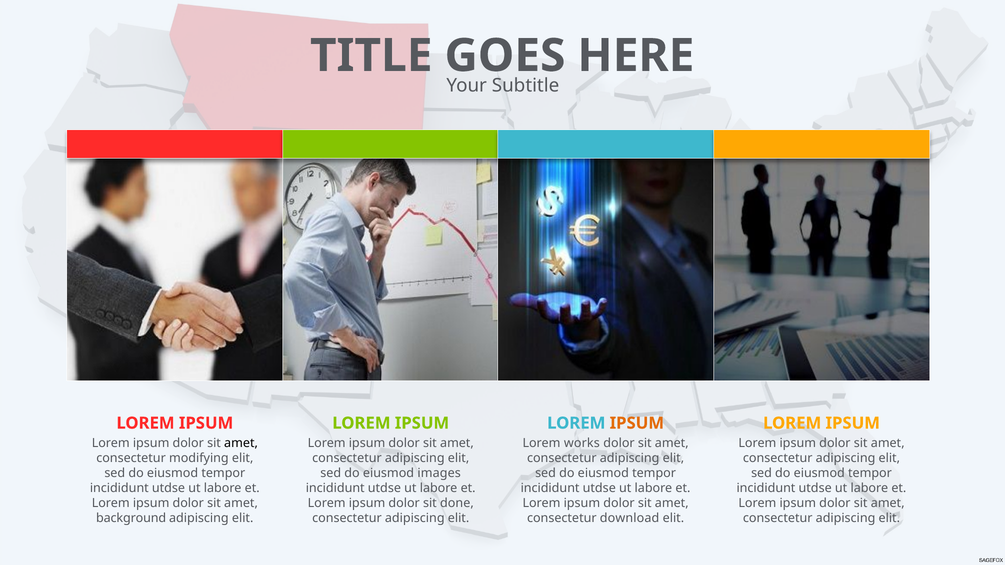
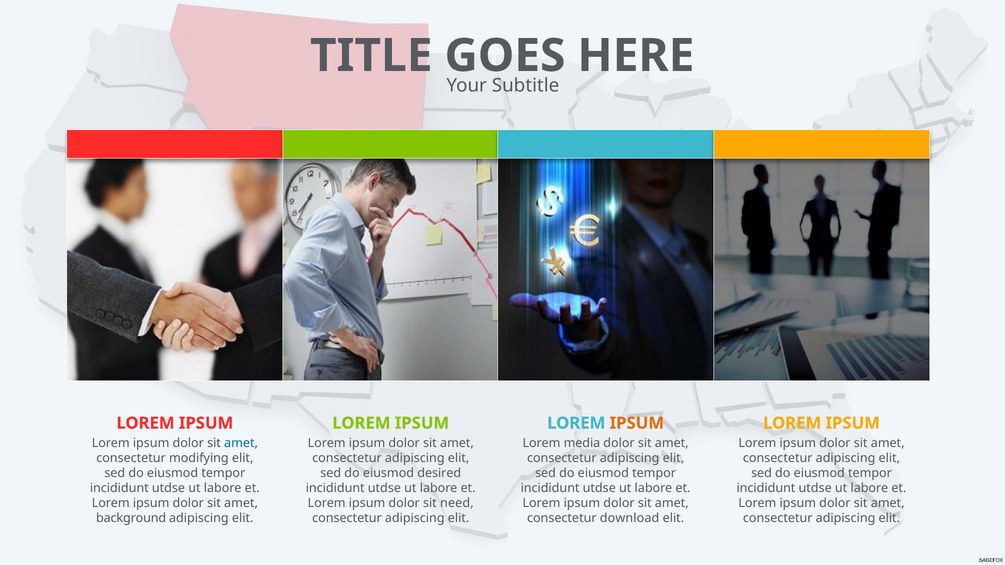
amet colour: black -> blue (241, 443)
works: works -> media (582, 443)
images: images -> desired (439, 473)
done: done -> need (457, 503)
